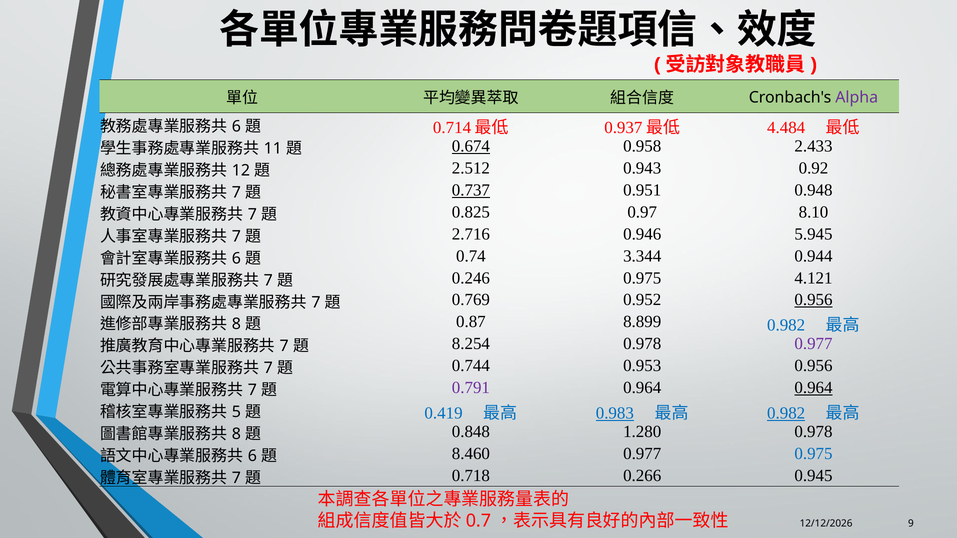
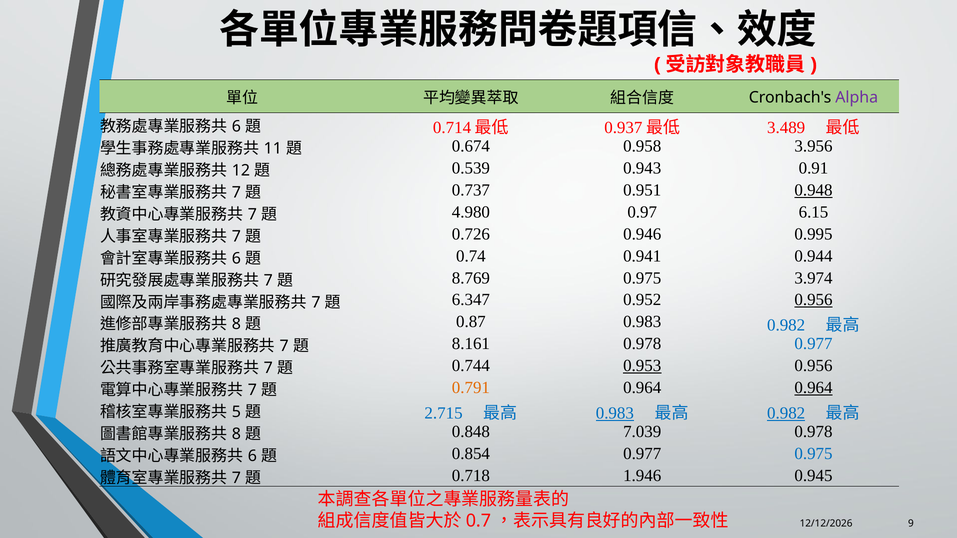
4.484: 4.484 -> 3.489 (786, 128)
0.674 underline: present -> none (471, 146)
2.433: 2.433 -> 3.956 (814, 146)
2.512: 2.512 -> 0.539 (471, 168)
0.92: 0.92 -> 0.91 (813, 168)
0.737 underline: present -> none (471, 190)
0.948 underline: none -> present (814, 190)
0.825: 0.825 -> 4.980 (471, 212)
8.10: 8.10 -> 6.15 (813, 212)
2.716: 2.716 -> 0.726 (471, 234)
5.945: 5.945 -> 0.995 (814, 234)
3.344: 3.344 -> 0.941 (642, 256)
0.246: 0.246 -> 8.769 (471, 278)
4.121: 4.121 -> 3.974 (814, 278)
0.769: 0.769 -> 6.347 (471, 300)
0.87 8.899: 8.899 -> 0.983 (642, 322)
8.254: 8.254 -> 8.161 (471, 344)
0.977 colour: purple -> blue (814, 344)
0.953 underline: none -> present (642, 366)
0.791 colour: purple -> orange (471, 388)
0.419: 0.419 -> 2.715 (444, 413)
1.280: 1.280 -> 7.039 (642, 432)
8.460: 8.460 -> 0.854 (471, 454)
0.266: 0.266 -> 1.946 (642, 476)
